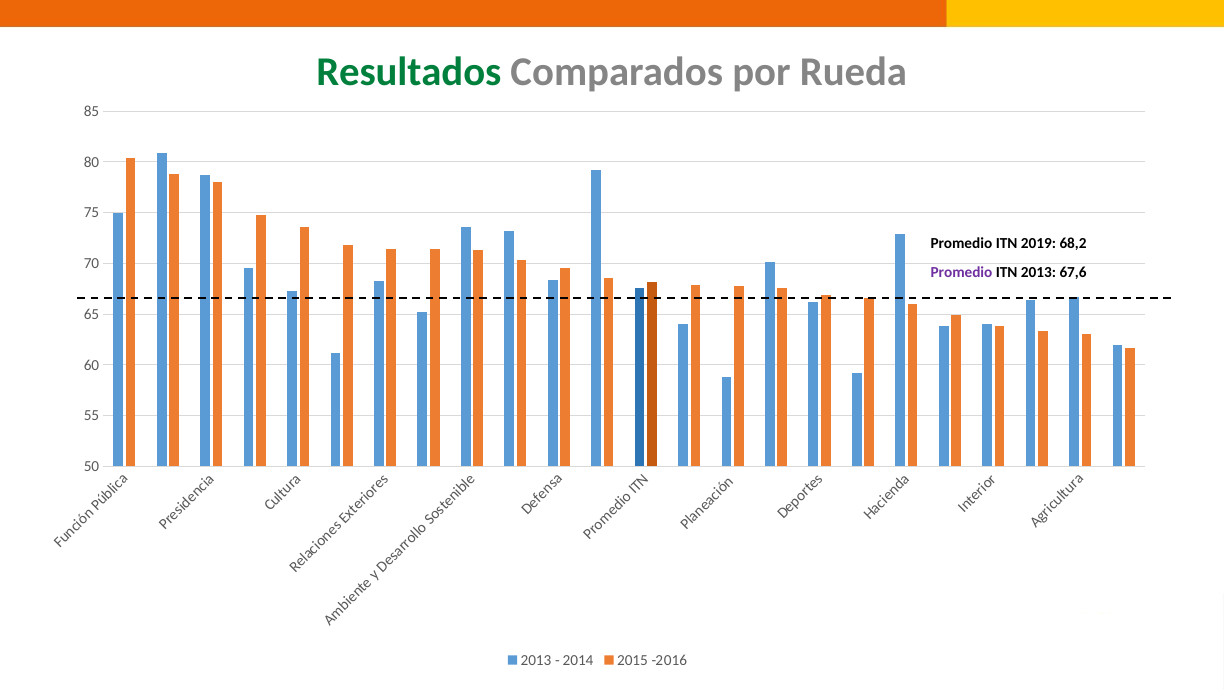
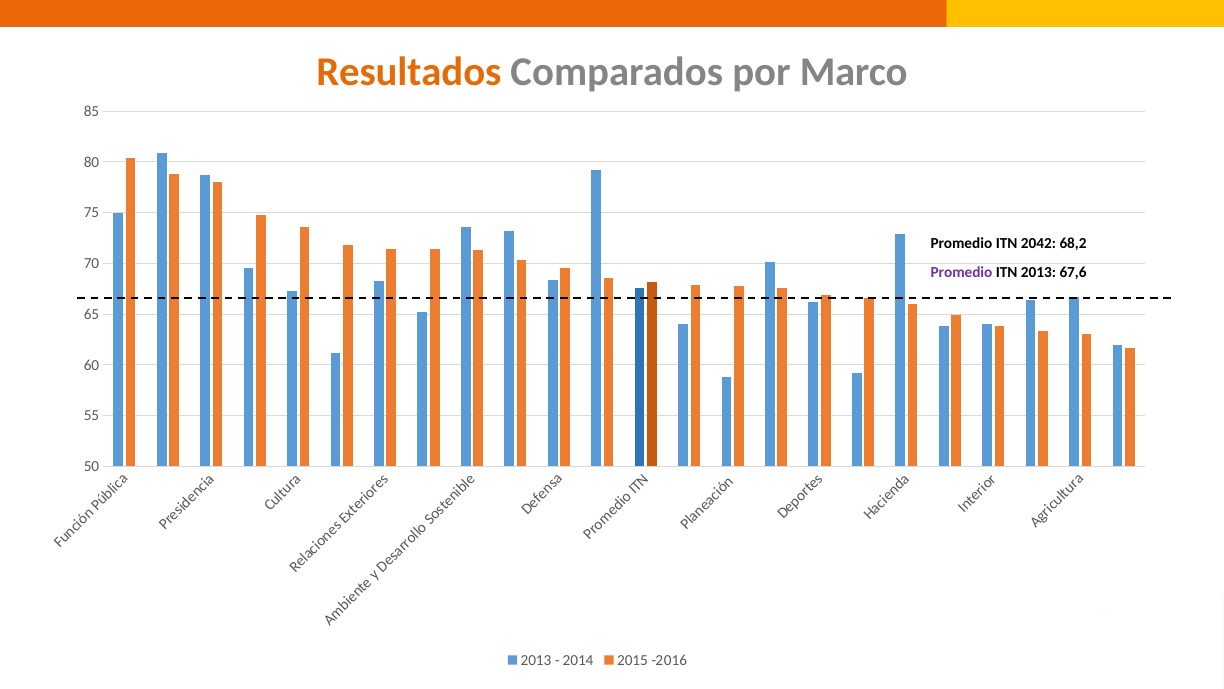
Resultados colour: green -> orange (409, 72)
Rueda: Rueda -> Marco (854, 72)
2019: 2019 -> 2042 (1038, 243)
